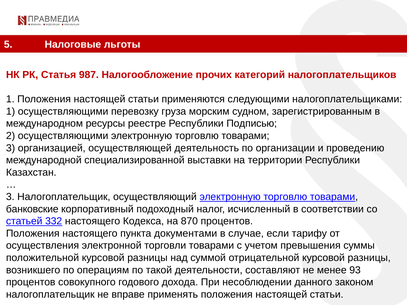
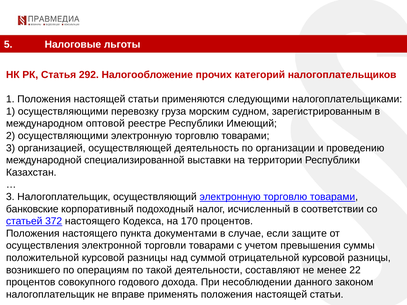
987: 987 -> 292 (89, 75)
ресурсы: ресурсы -> оптовой (105, 124)
Подписью: Подписью -> Имеющий (252, 124)
332: 332 -> 372 (54, 221)
870: 870 -> 170 (189, 221)
тарифу: тарифу -> защите (309, 234)
93: 93 -> 22 (355, 270)
